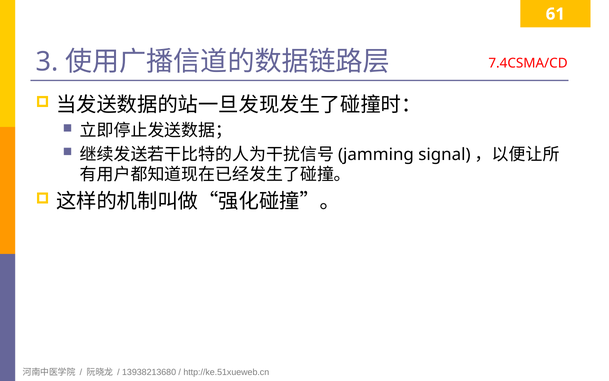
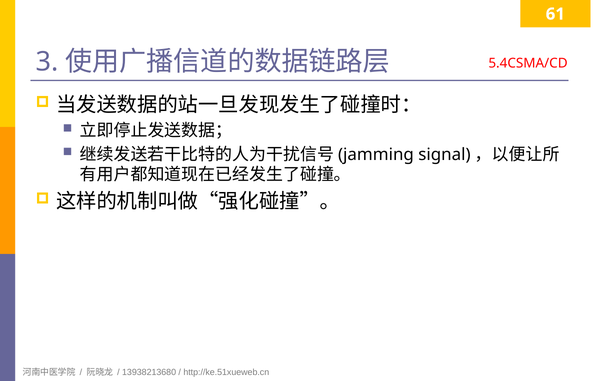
7.4CSMA/CD: 7.4CSMA/CD -> 5.4CSMA/CD (528, 63)
